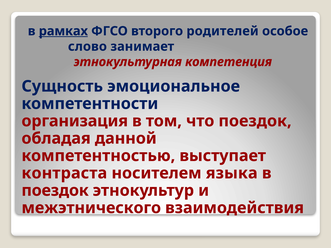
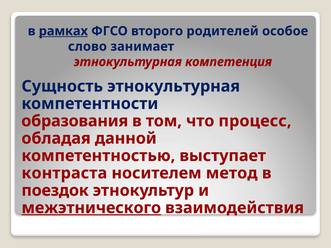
Сущность эмоциональное: эмоциональное -> этнокультурная (174, 86)
организация: организация -> образования (75, 121)
что поездок: поездок -> процесс (255, 121)
языка: языка -> метод (232, 173)
межэтнического underline: none -> present (91, 208)
